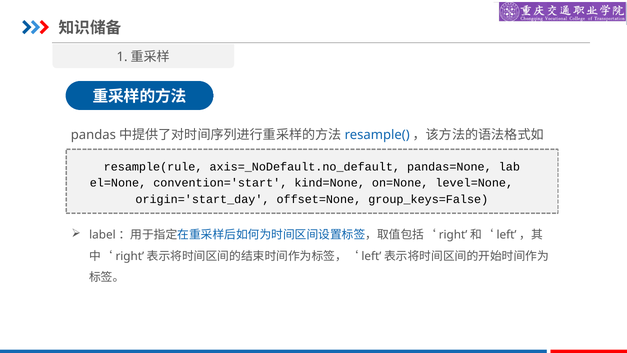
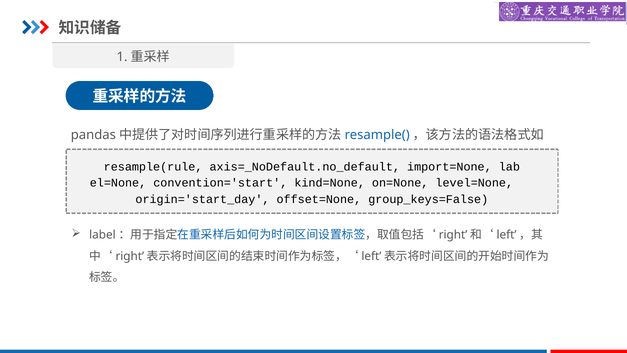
pandas=None: pandas=None -> import=None (449, 167)
